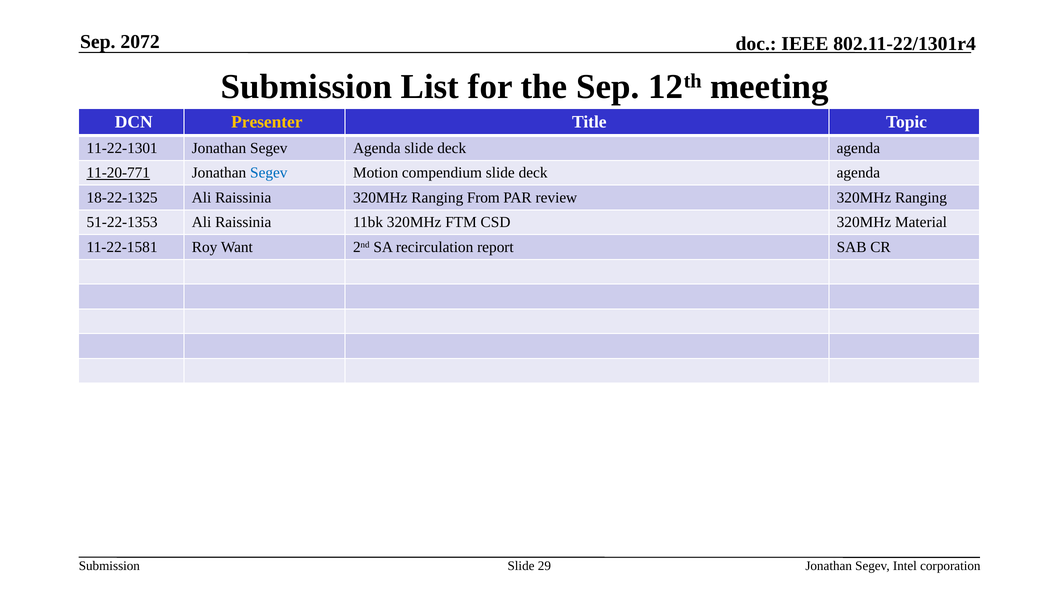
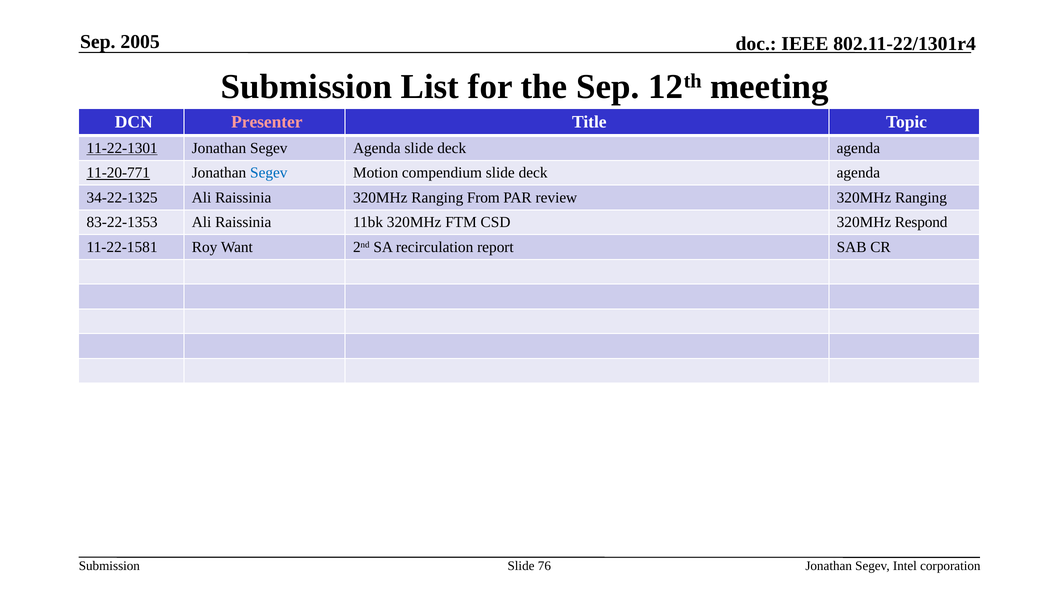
2072: 2072 -> 2005 (140, 42)
Presenter colour: yellow -> pink (267, 122)
11-22-1301 underline: none -> present (122, 148)
18-22-1325: 18-22-1325 -> 34-22-1325 (122, 198)
51-22-1353: 51-22-1353 -> 83-22-1353 (122, 223)
Material: Material -> Respond (921, 223)
29: 29 -> 76 (544, 566)
